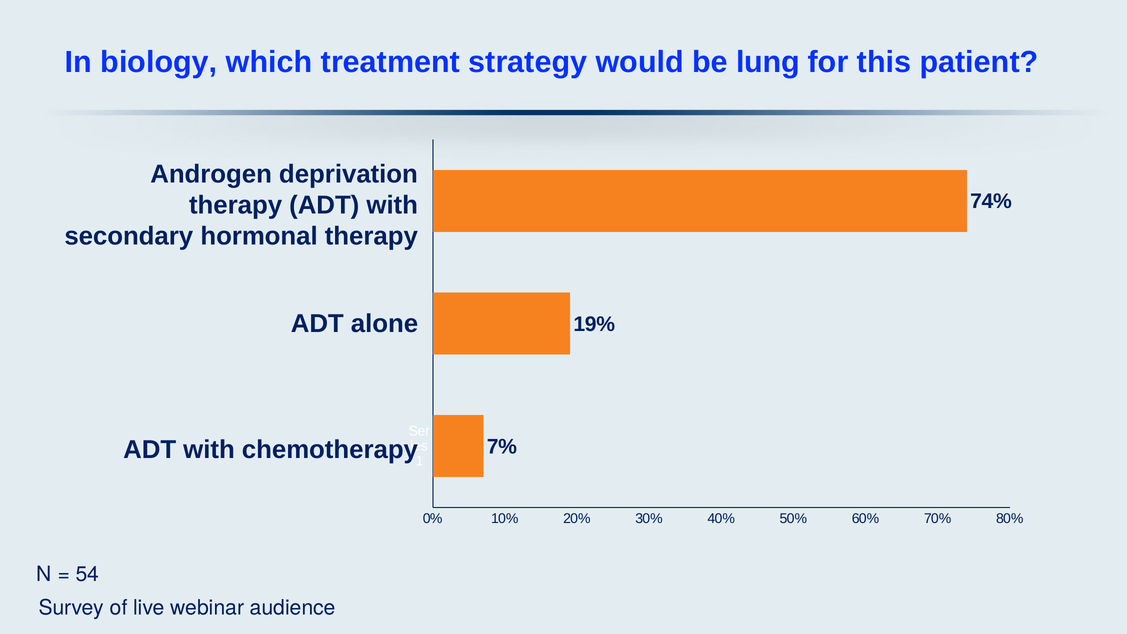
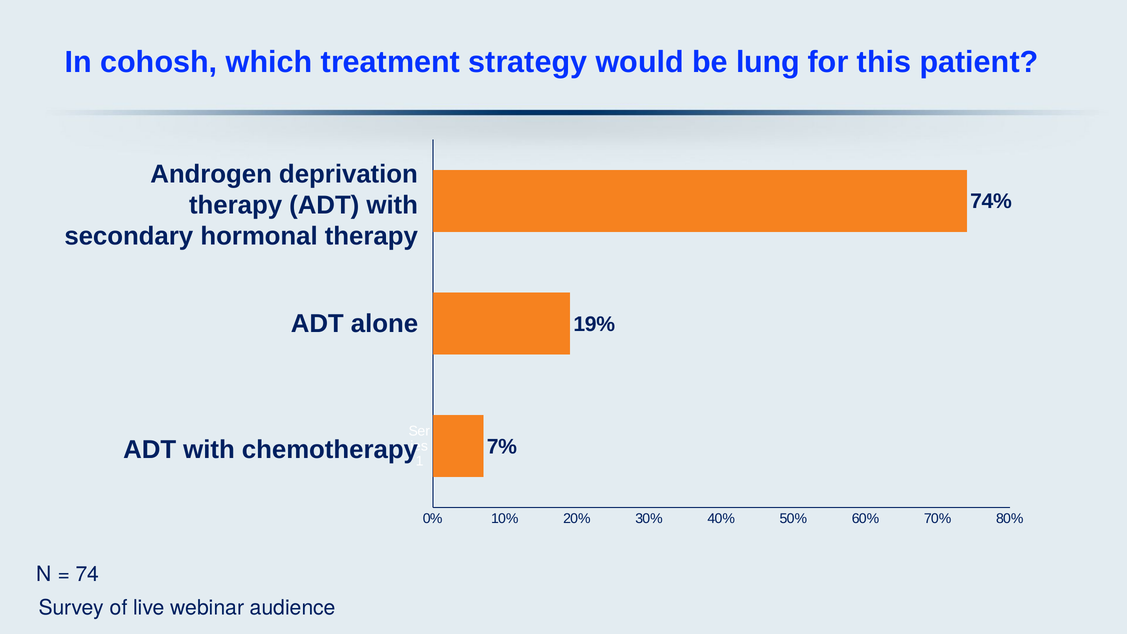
biology: biology -> cohosh (159, 62)
54: 54 -> 74 (87, 574)
